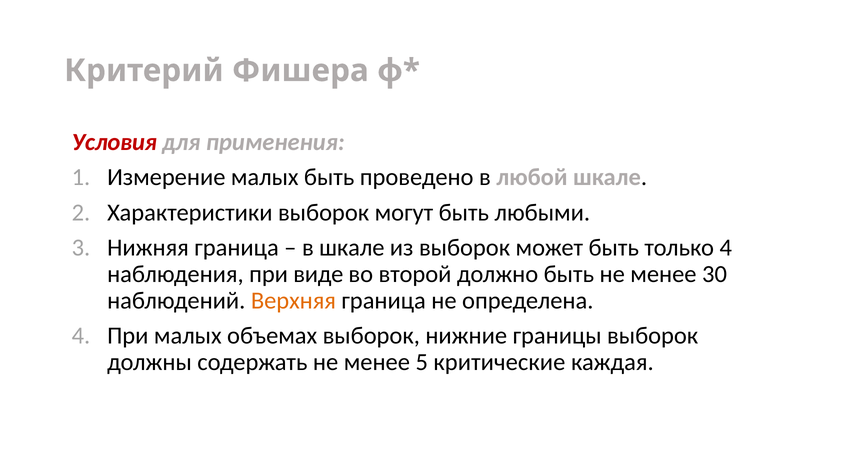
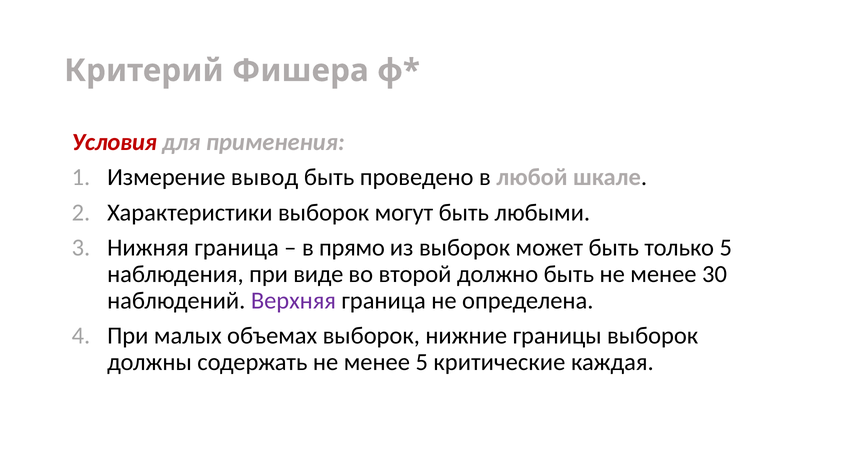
Измерение малых: малых -> вывод (265, 177)
в шкале: шкале -> прямо (352, 248)
только 4: 4 -> 5 (726, 248)
Верхняя colour: orange -> purple (293, 301)
